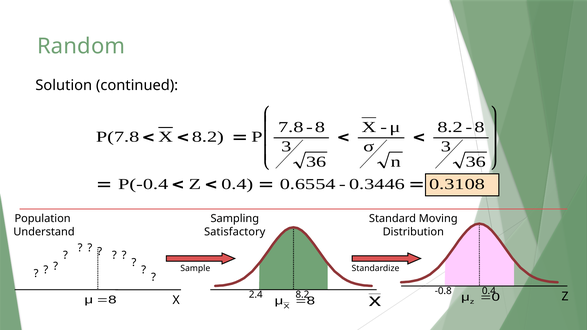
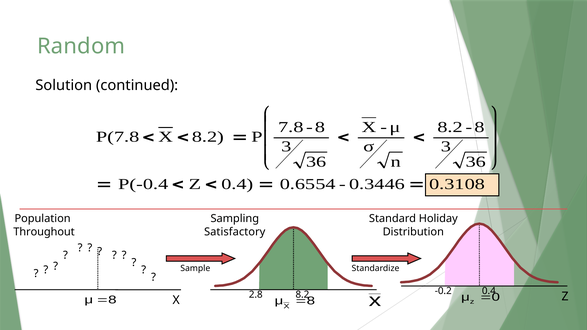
Moving: Moving -> Holiday (438, 219)
Understand: Understand -> Throughout (44, 232)
2.4: 2.4 -> 2.8 (256, 295)
-0.8: -0.8 -> -0.2 (443, 291)
